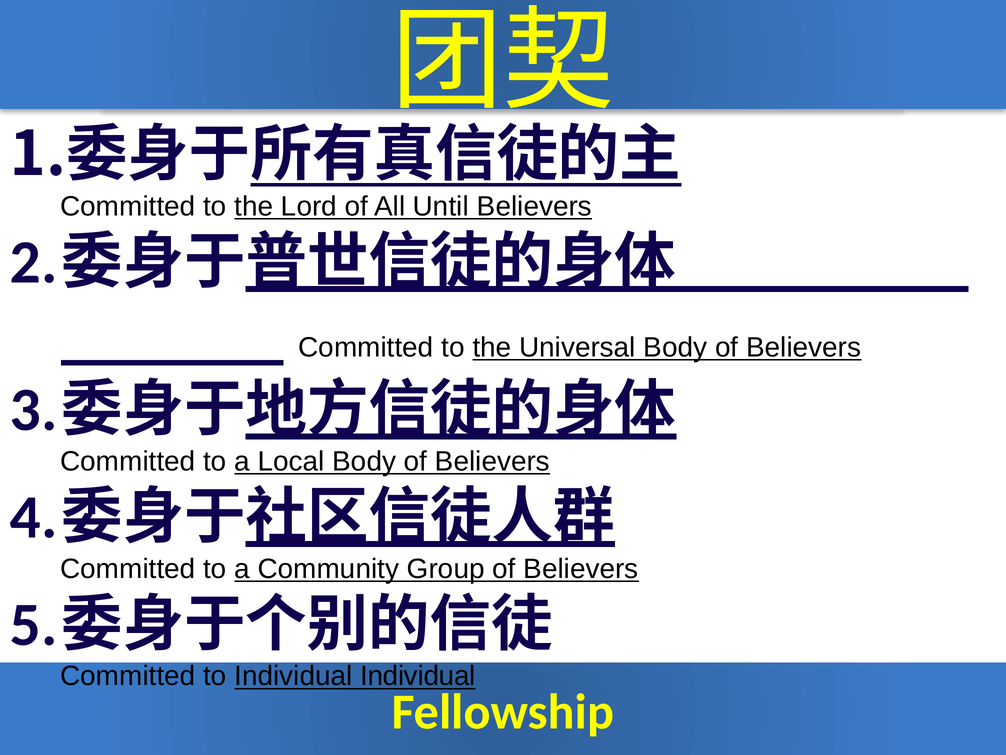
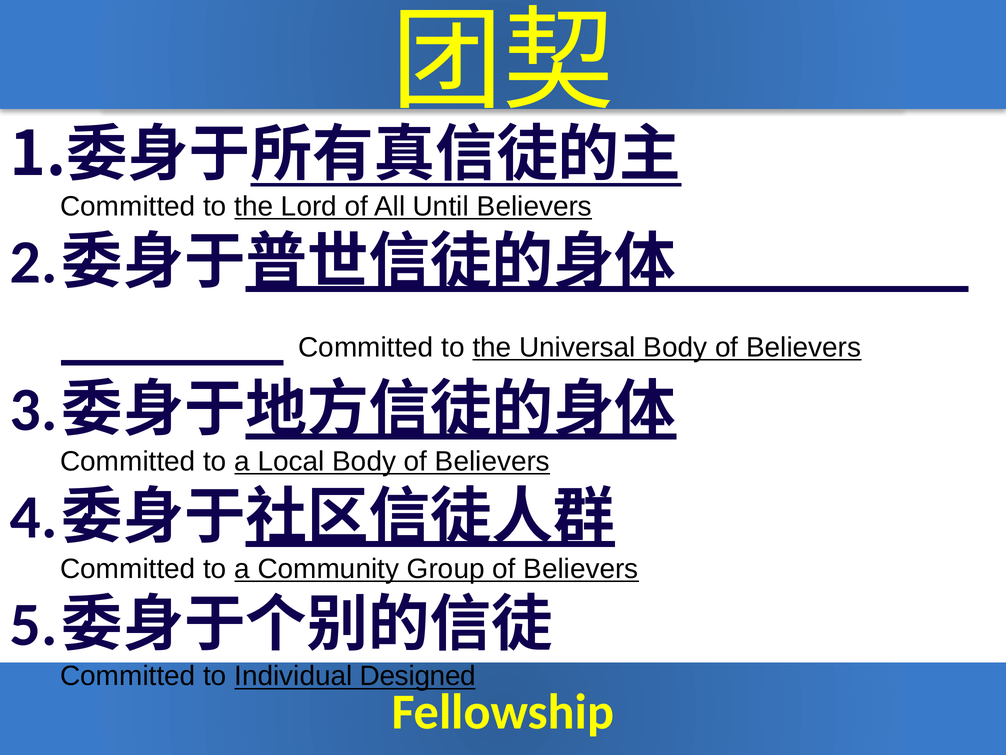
Individual Individual: Individual -> Designed (418, 676)
